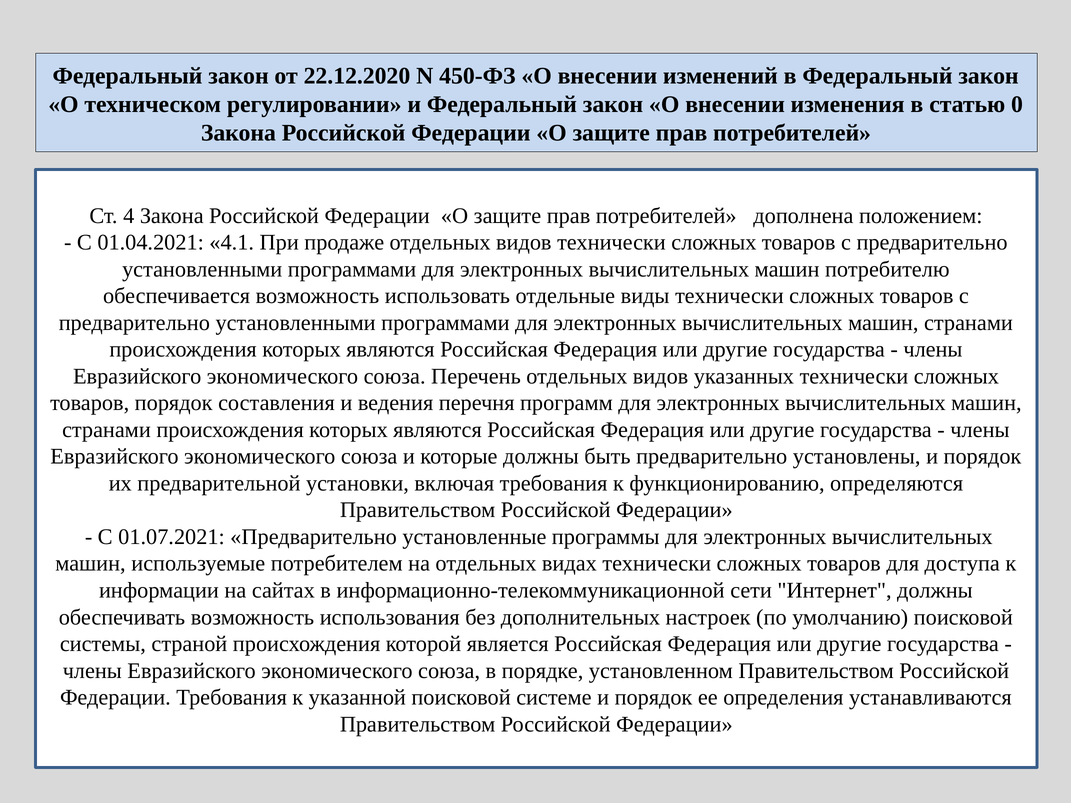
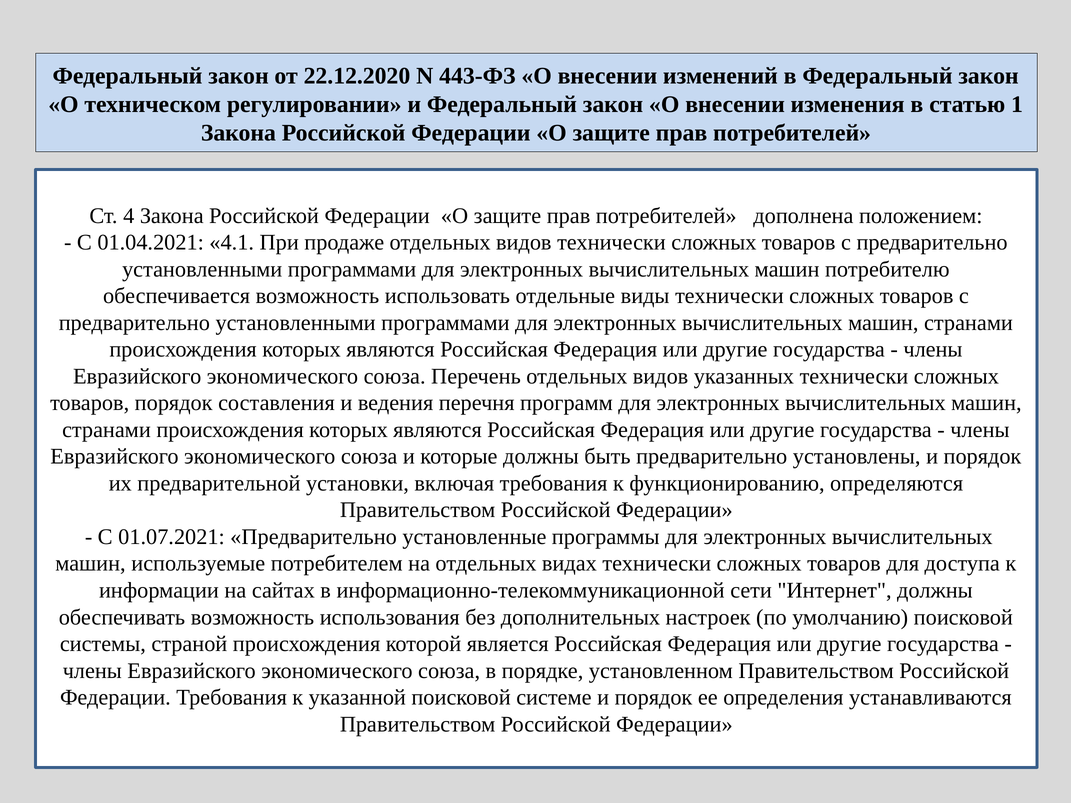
450-ФЗ: 450-ФЗ -> 443-ФЗ (477, 76)
0: 0 -> 1 (1017, 104)
